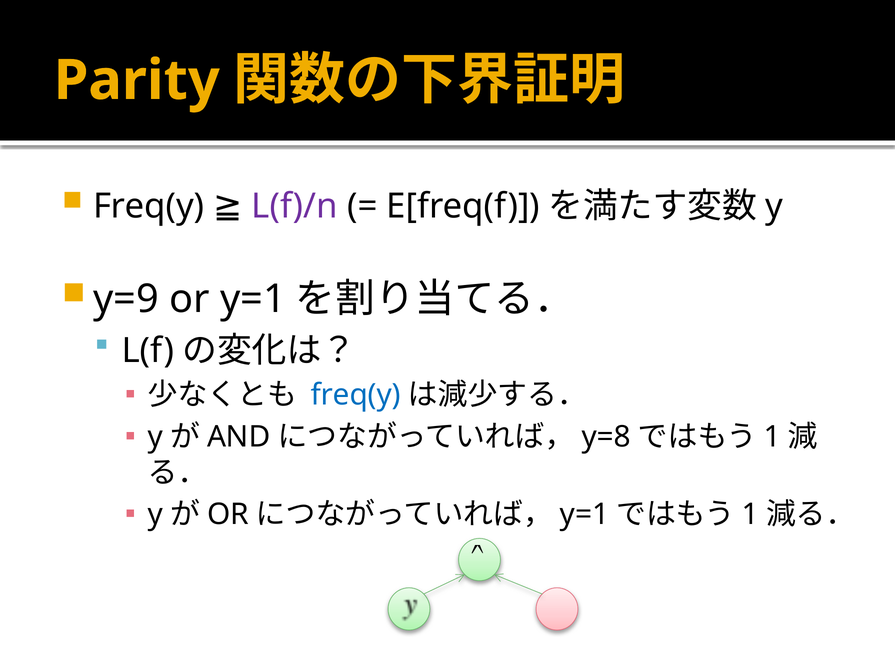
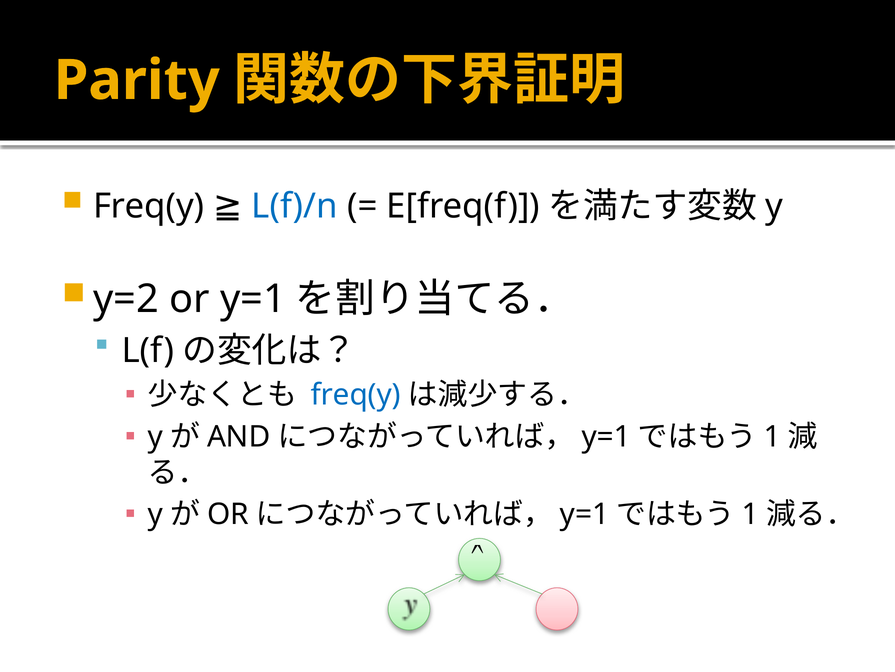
L(f)/n colour: purple -> blue (295, 206)
y=9: y=9 -> y=2 (126, 299)
y=8: y=8 -> y=1 (606, 436)
